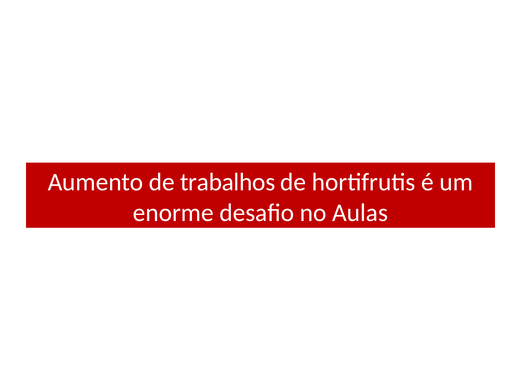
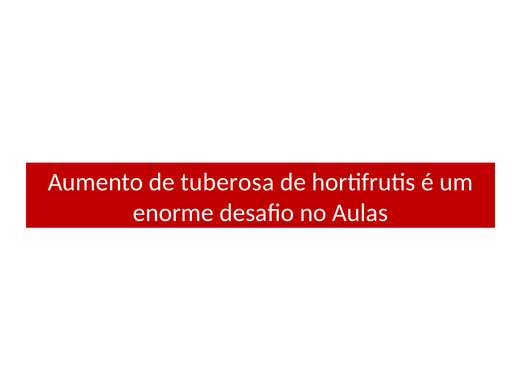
trabalhos: trabalhos -> tuberosa (227, 182)
